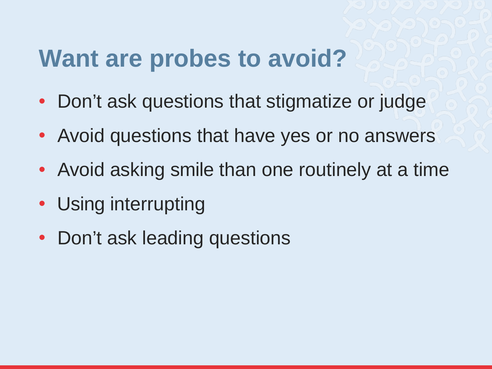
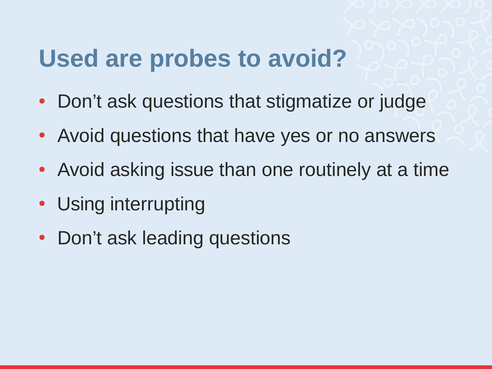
Want: Want -> Used (69, 59)
smile: smile -> issue (192, 170)
